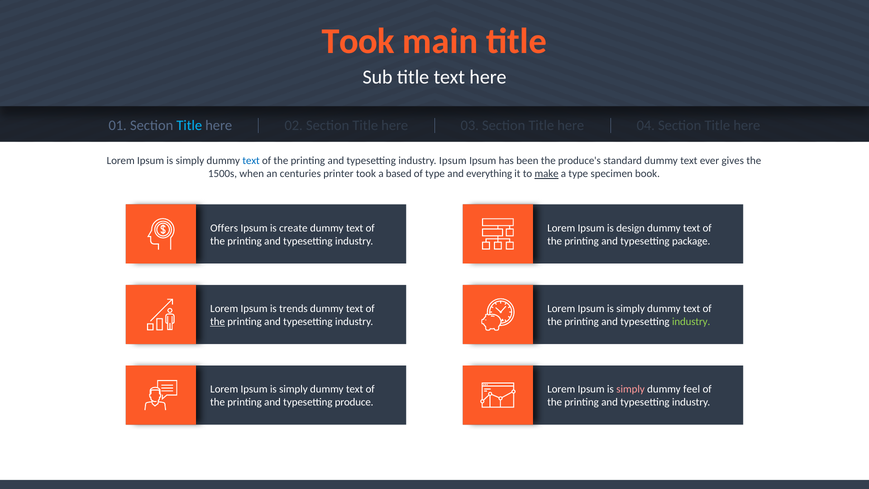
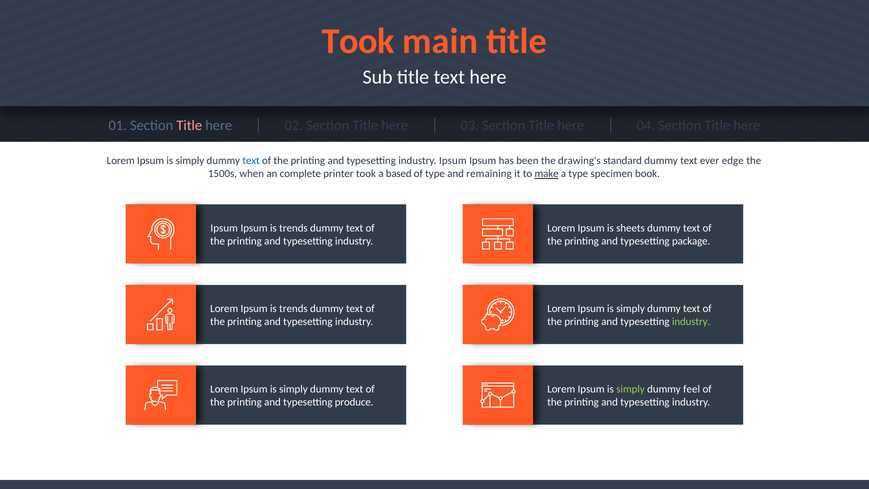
Title colour: light blue -> pink (189, 126)
produce's: produce's -> drawing's (579, 161)
gives: gives -> edge (733, 161)
centuries: centuries -> complete (300, 174)
everything: everything -> remaining (489, 174)
Offers: Offers -> Ipsum (224, 228)
create: create -> trends (293, 228)
design: design -> sheets (631, 228)
the underline: present -> none (218, 322)
simply colour: pink -> light green (631, 389)
